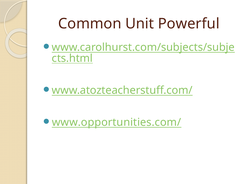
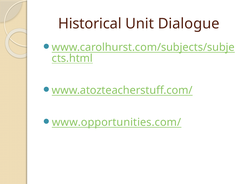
Common: Common -> Historical (90, 24)
Powerful: Powerful -> Dialogue (189, 24)
